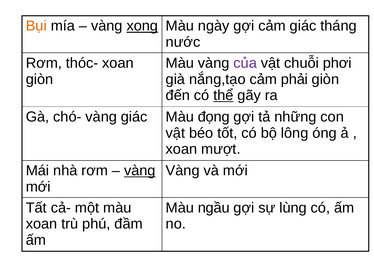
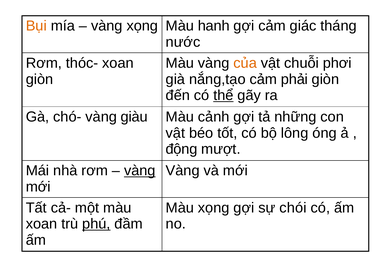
xọng underline: present -> none (142, 26)
ngày: ngày -> hanh (214, 26)
của colour: purple -> orange (245, 63)
vàng giác: giác -> giàu (134, 117)
đọng: đọng -> cảnh (214, 117)
xoan: xoan -> động (182, 149)
Màu ngầu: ngầu -> xọng (214, 208)
lùng: lùng -> chói (293, 208)
phú underline: none -> present (96, 224)
